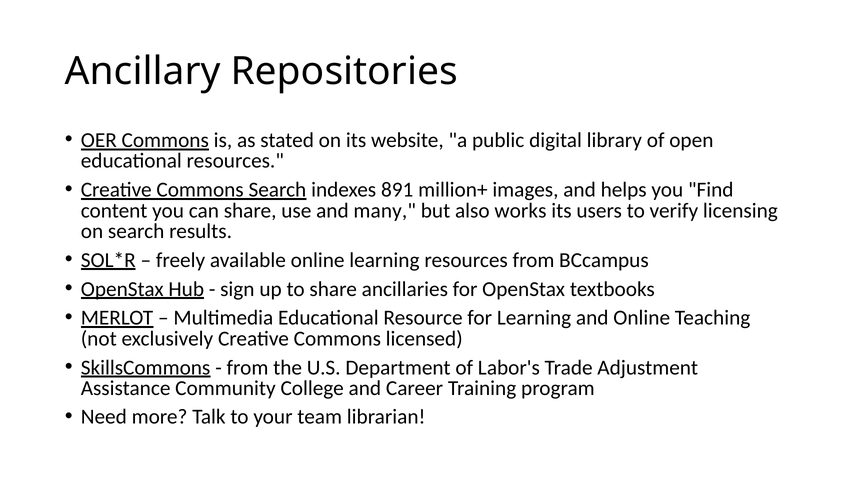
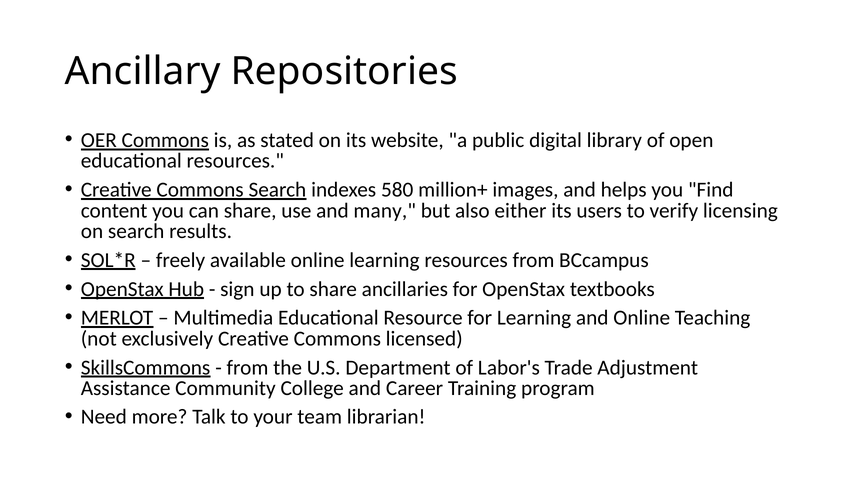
891: 891 -> 580 (397, 190)
works: works -> either (520, 211)
